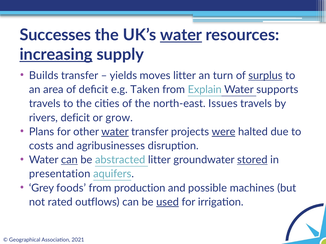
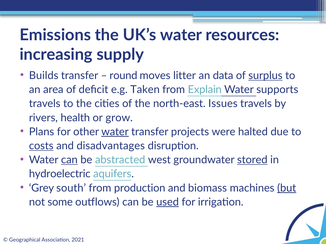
Successes: Successes -> Emissions (55, 35)
water underline: present -> none (181, 35)
increasing underline: present -> none (56, 55)
yields: yields -> round (123, 76)
turn: turn -> data (223, 76)
rivers deficit: deficit -> health (75, 118)
were underline: present -> none (224, 132)
costs underline: none -> present (41, 146)
agribusinesses: agribusinesses -> disadvantages (111, 146)
abstracted litter: litter -> west (159, 160)
presentation: presentation -> hydroelectric (60, 174)
foods: foods -> south (71, 188)
possible: possible -> biomass (207, 188)
but underline: none -> present (287, 188)
rated: rated -> some (60, 202)
